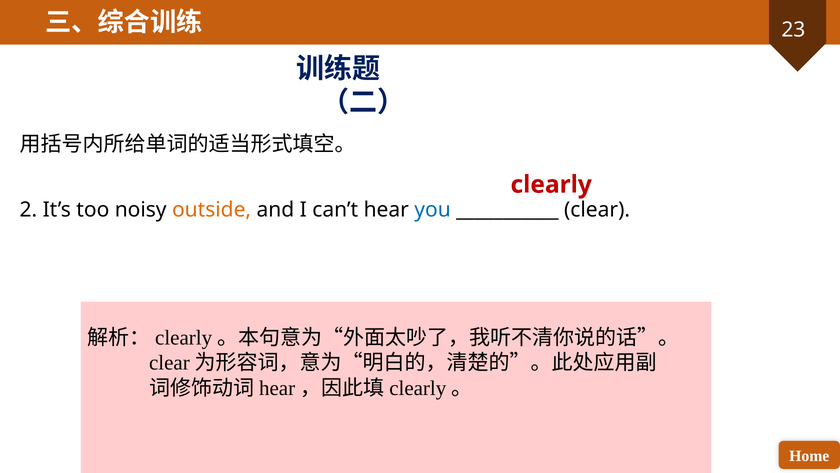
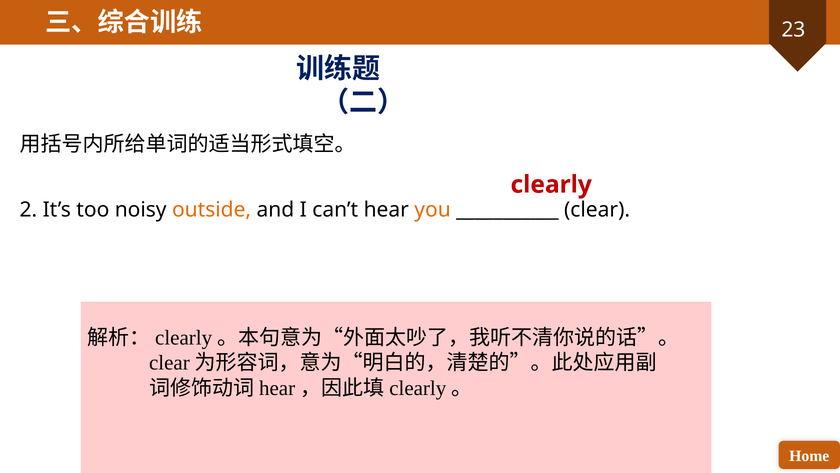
you colour: blue -> orange (433, 210)
